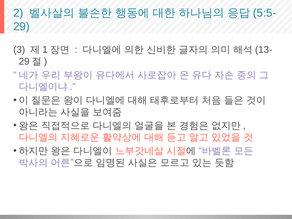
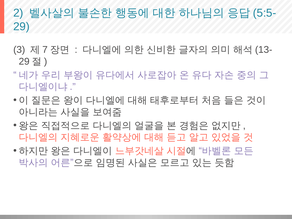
1: 1 -> 7 (45, 50)
